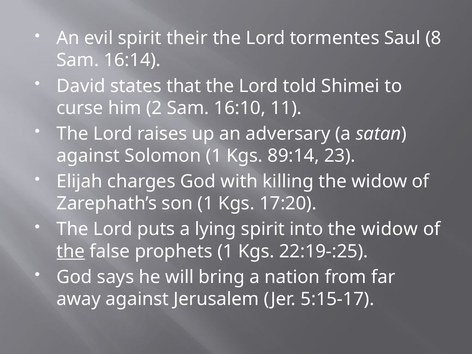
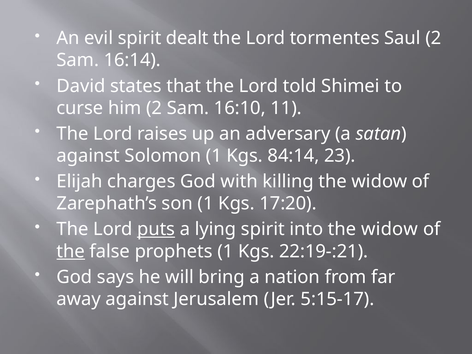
their: their -> dealt (187, 38)
Saul 8: 8 -> 2 (433, 38)
89:14: 89:14 -> 84:14 (293, 156)
puts underline: none -> present (156, 229)
22:19-:25: 22:19-:25 -> 22:19-:21 (324, 251)
